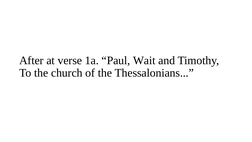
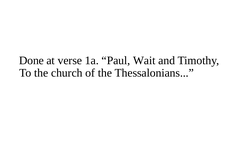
After: After -> Done (31, 60)
